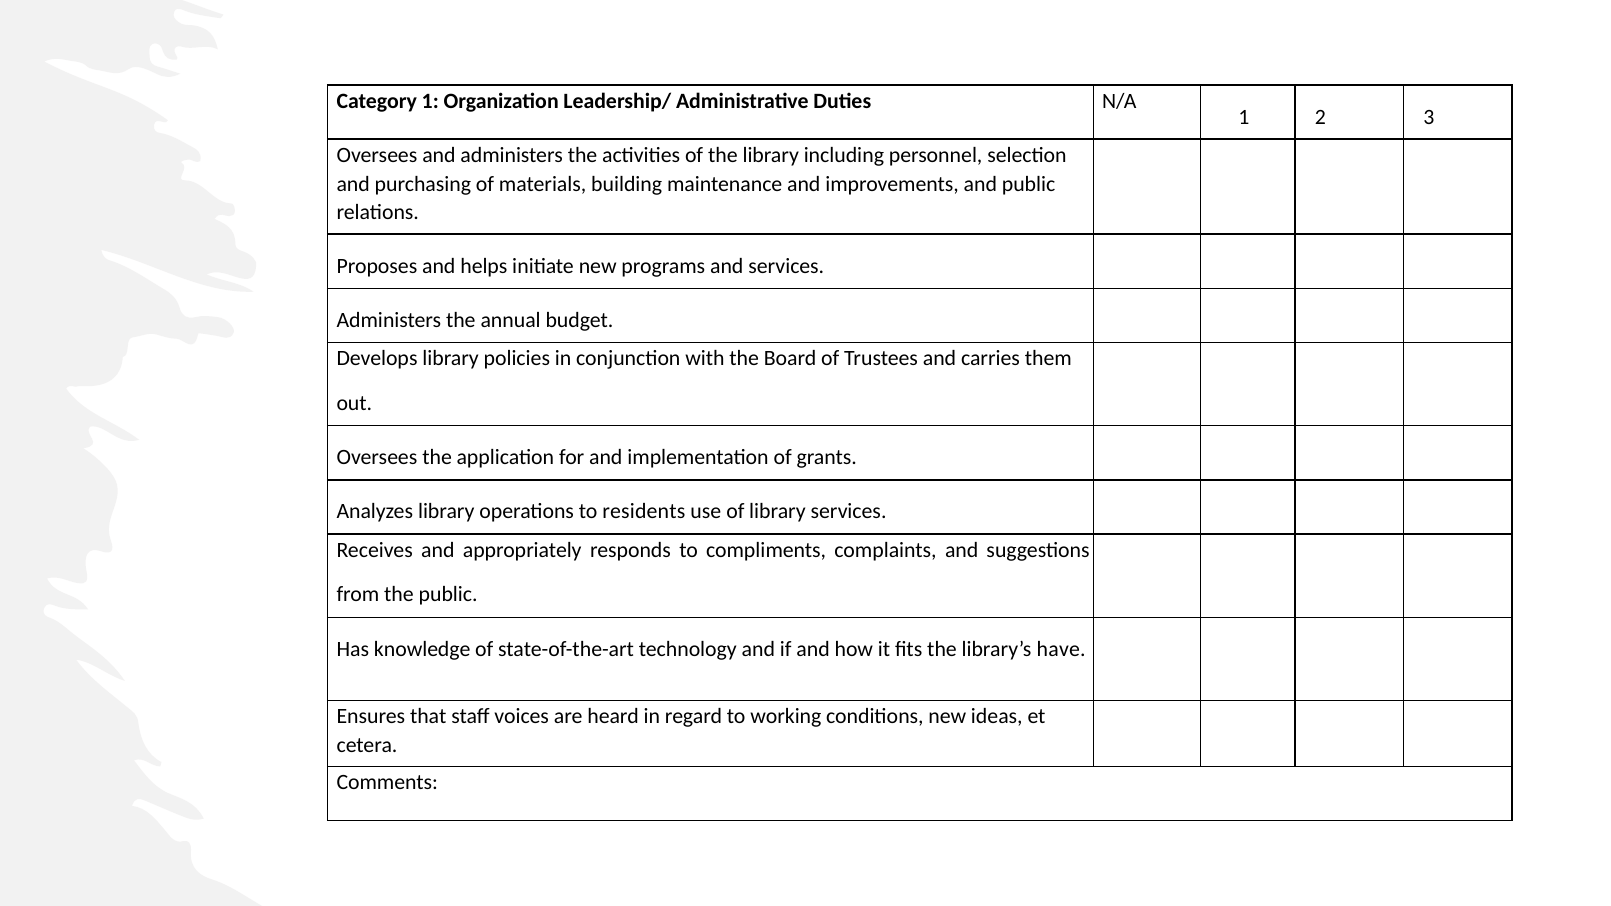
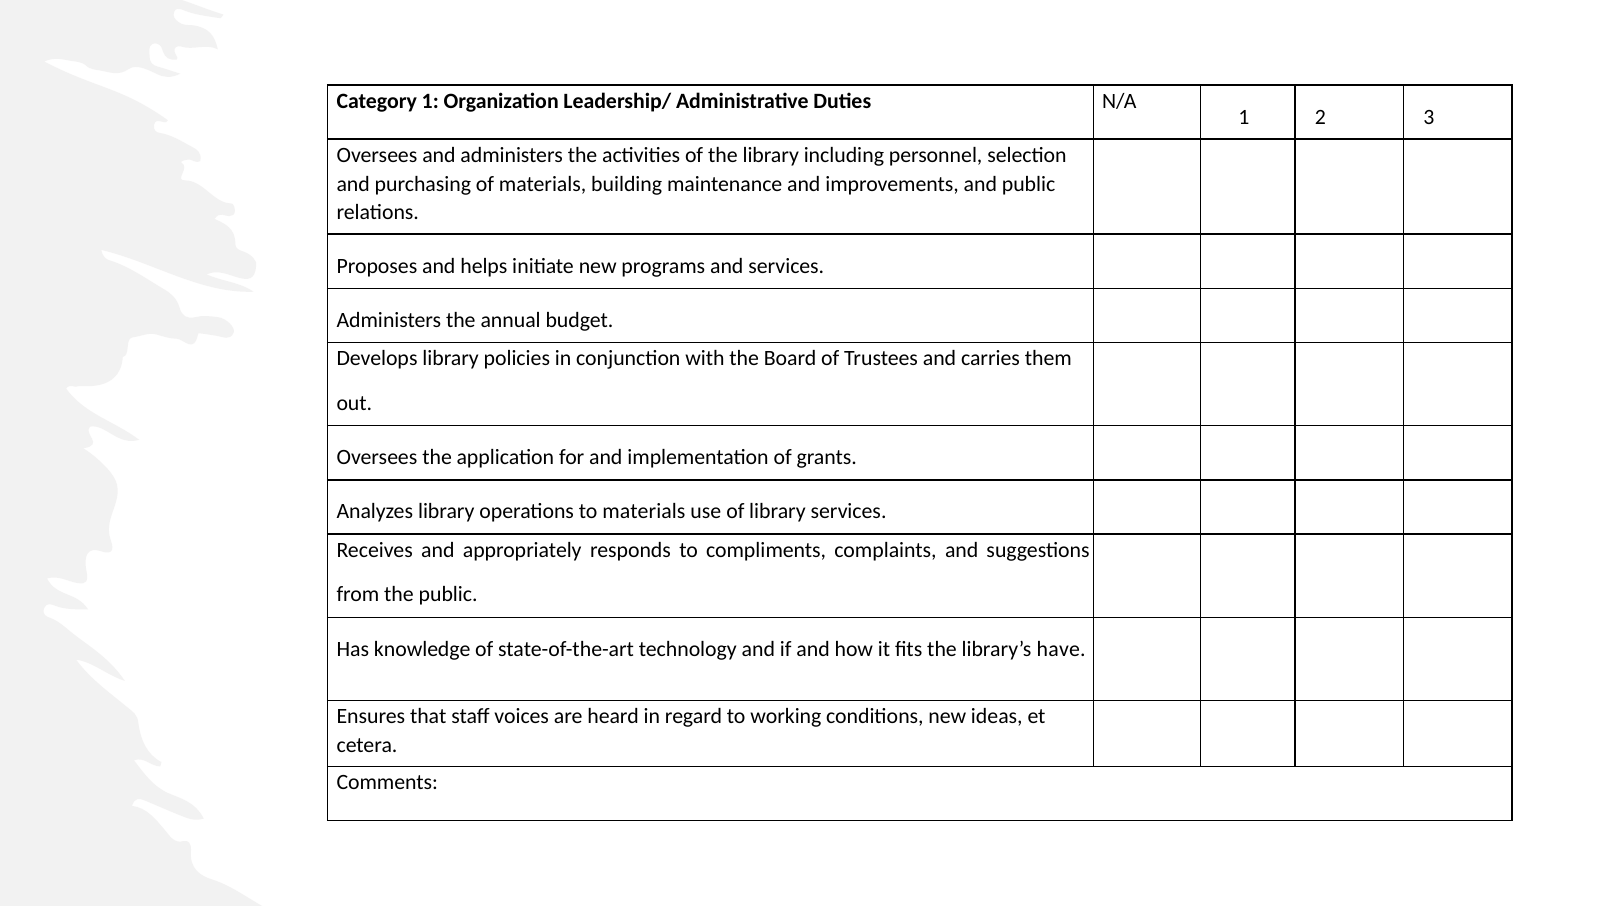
to residents: residents -> materials (644, 512)
